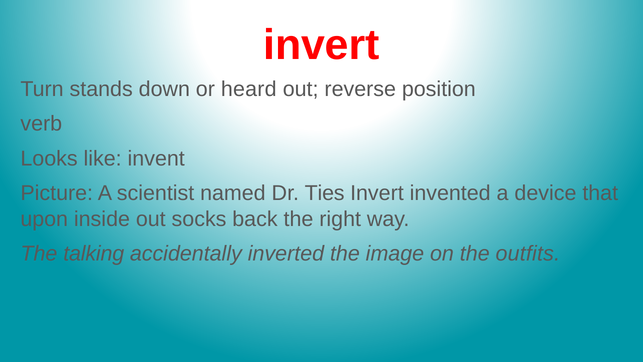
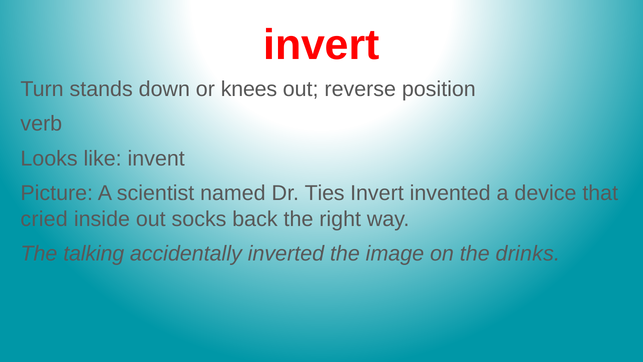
heard: heard -> knees (249, 89)
upon: upon -> cried (44, 219)
outfits: outfits -> drinks (528, 253)
